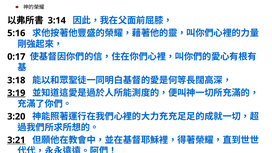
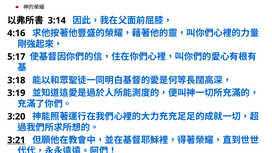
5:16: 5:16 -> 4:16 (16, 33)
0:17: 0:17 -> 5:17 (16, 57)
3:19 underline: present -> none (16, 93)
